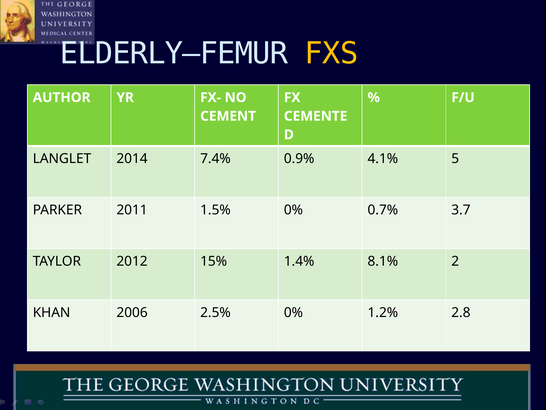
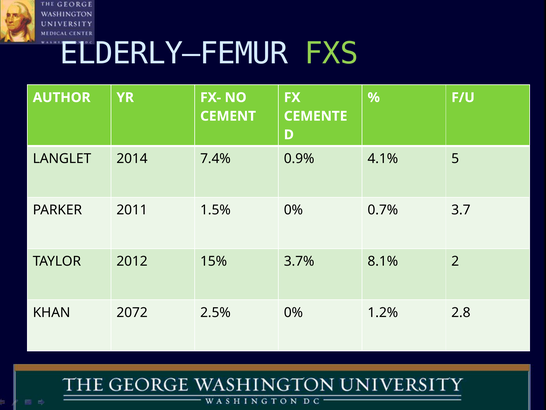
FXS colour: yellow -> light green (331, 54)
1.4%: 1.4% -> 3.7% (299, 261)
2006: 2006 -> 2072 (132, 312)
